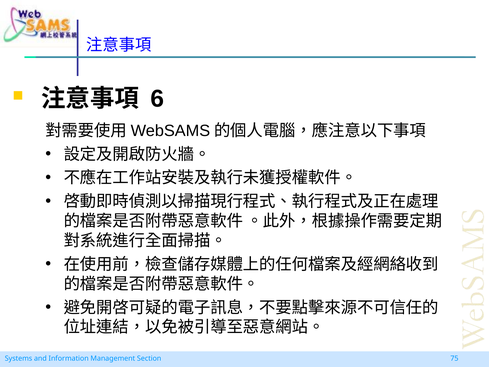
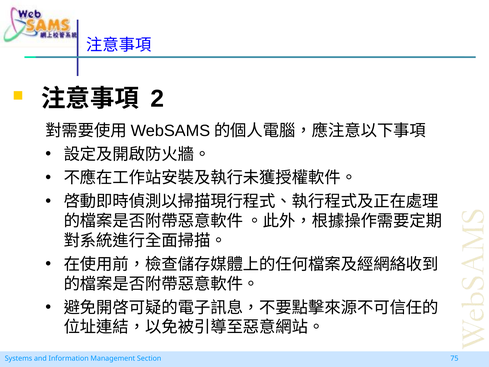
6: 6 -> 2 (157, 99)
